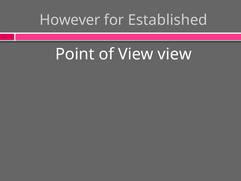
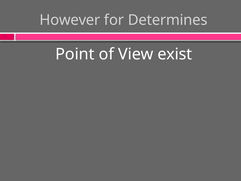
Established: Established -> Determines (168, 20)
View view: view -> exist (175, 54)
